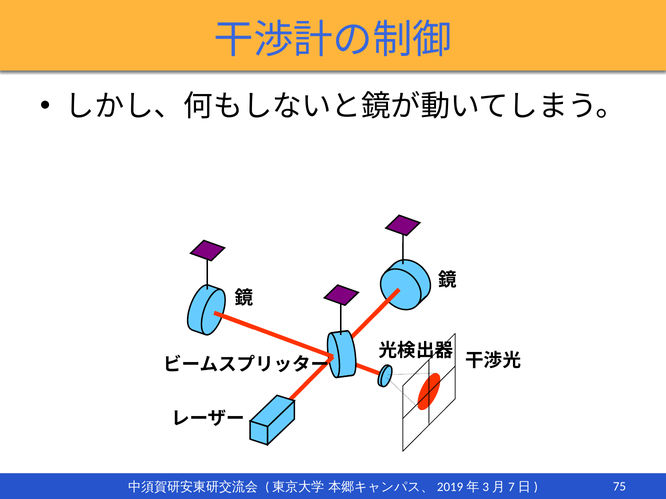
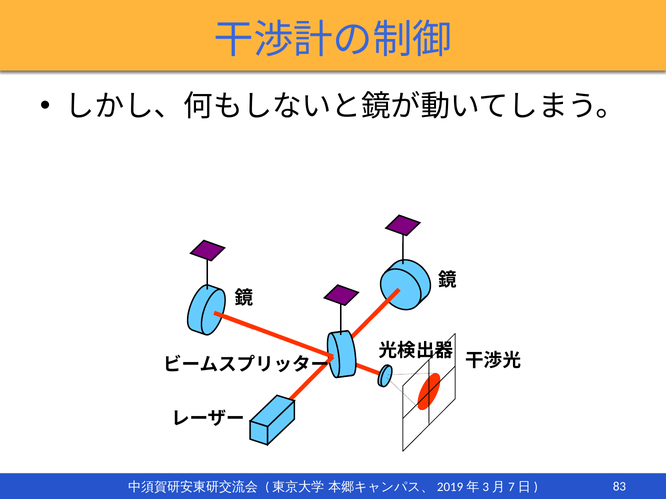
75: 75 -> 83 (619, 487)
